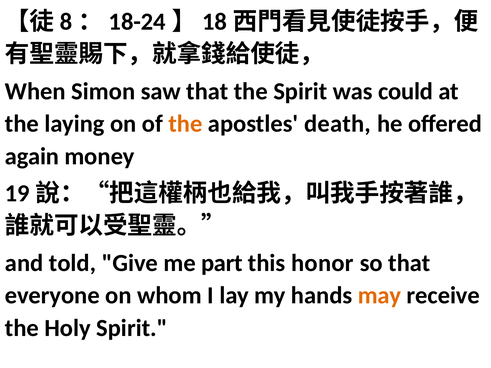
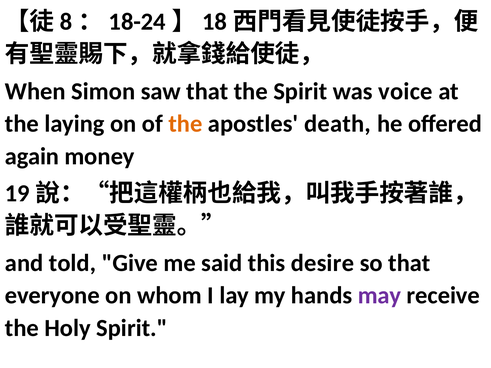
could: could -> voice (405, 92)
part: part -> said (222, 263)
honor: honor -> desire (322, 263)
may colour: orange -> purple (380, 296)
